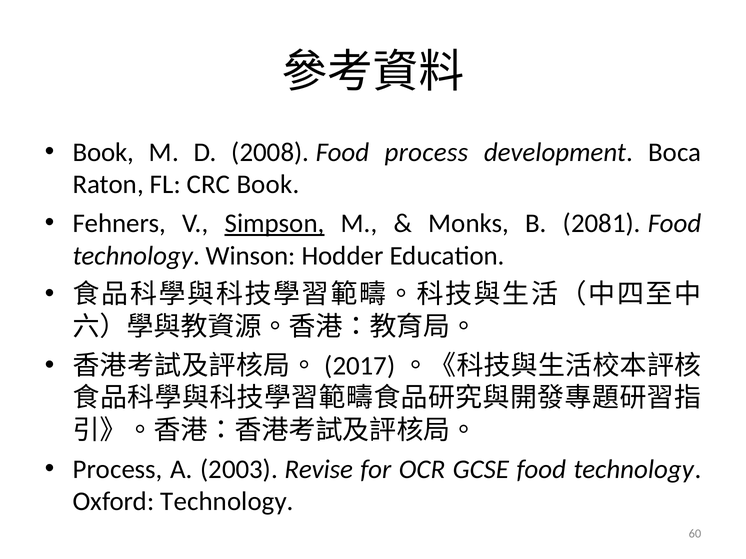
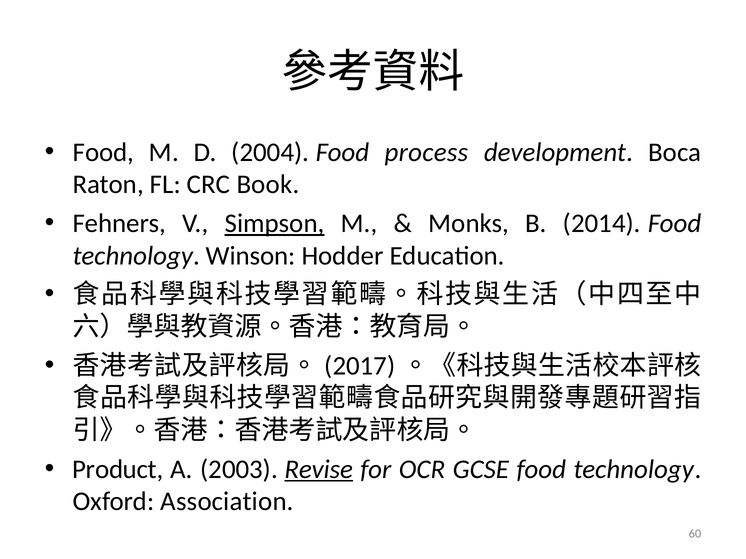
Book: Book -> Food (103, 152)
2008: 2008 -> 2004 (270, 152)
2081: 2081 -> 2014 (602, 224)
Process: Process -> Product (118, 470)
Revise underline: none -> present (319, 470)
Oxford Technology: Technology -> Association (227, 502)
